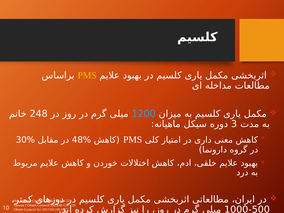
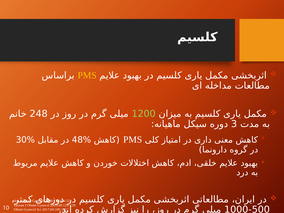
1200 colour: light blue -> light green (144, 114)
